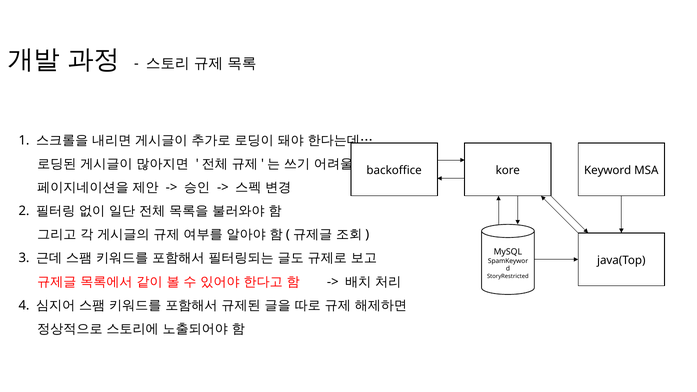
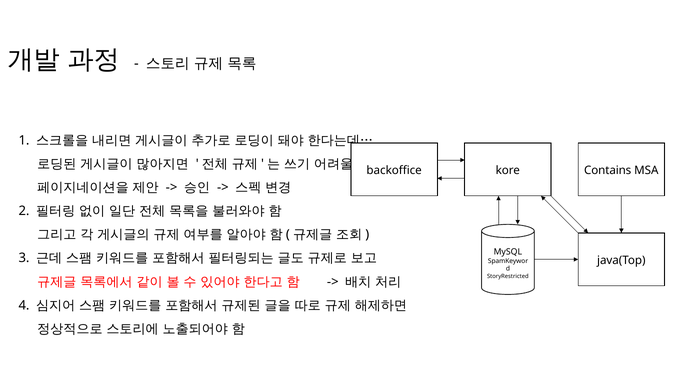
Keyword: Keyword -> Contains (608, 170)
